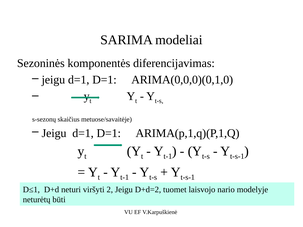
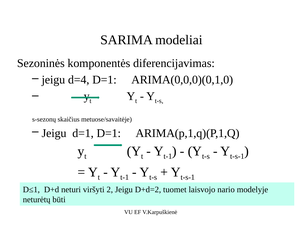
d=1: d=1 -> d=4 (79, 80)
